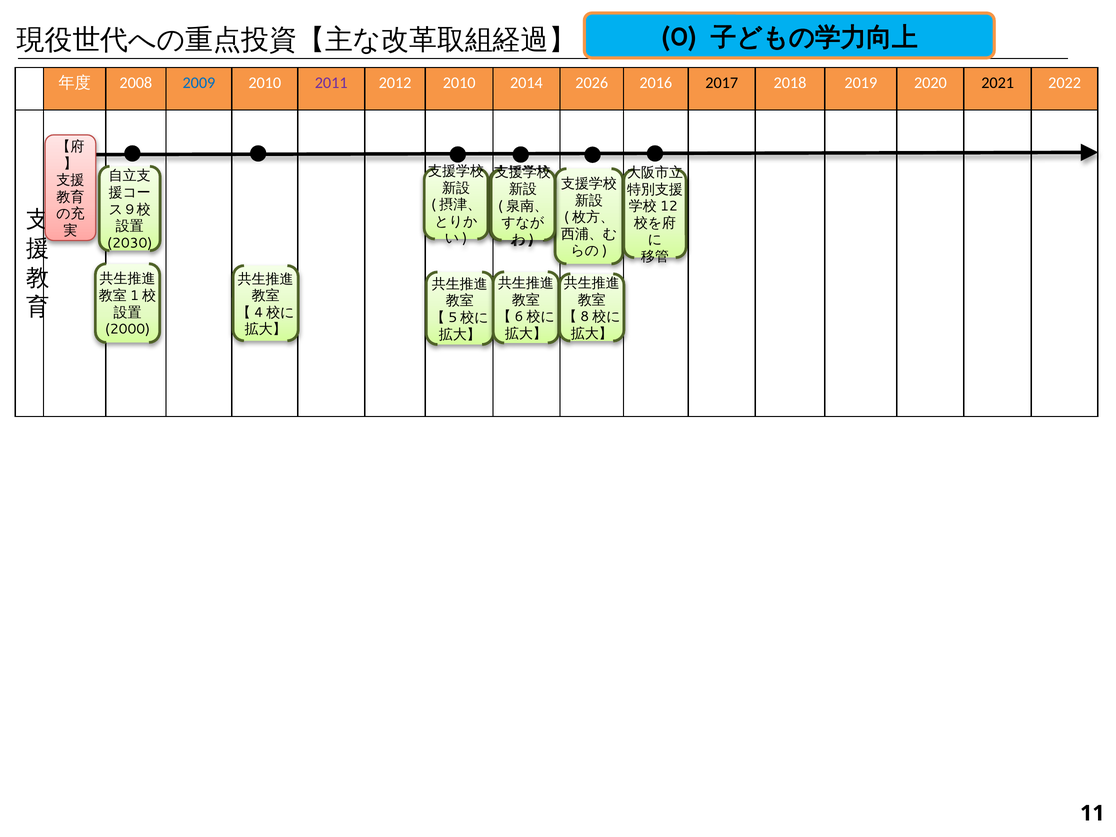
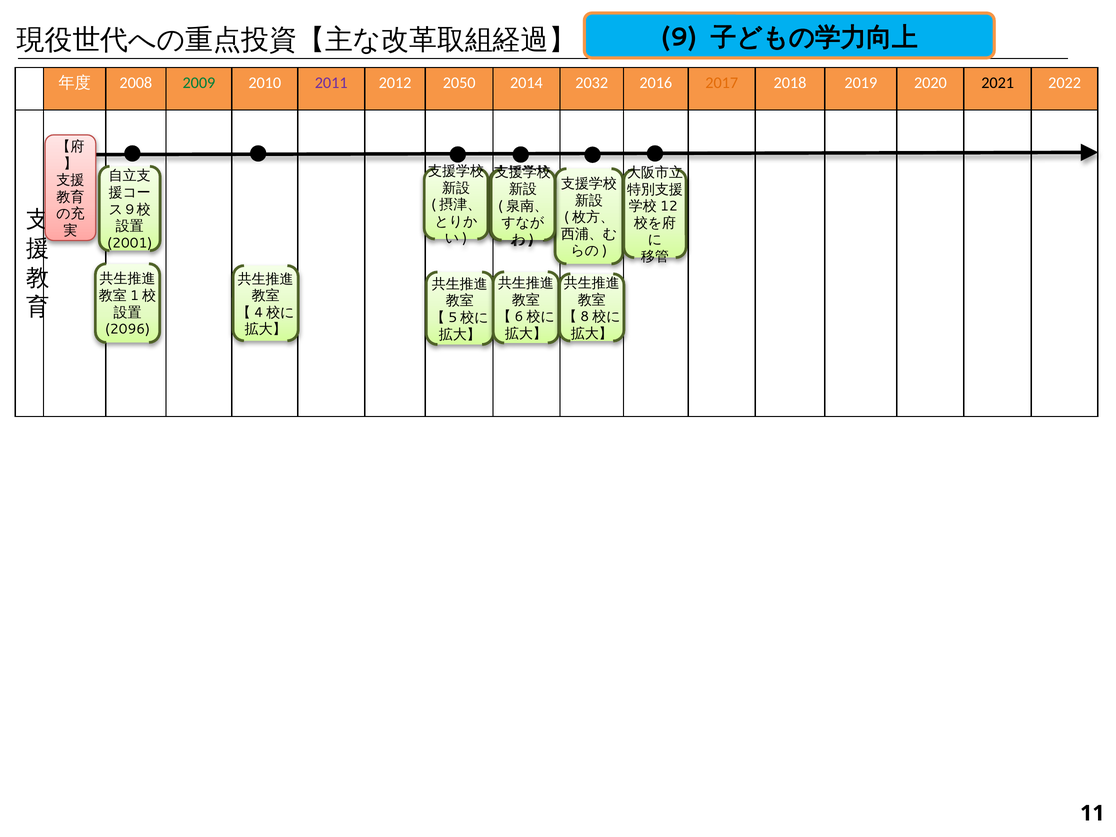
0: 0 -> 9 (679, 37)
2009 colour: blue -> green (199, 83)
2012 2010: 2010 -> 2050 (459, 83)
2026: 2026 -> 2032 (592, 83)
2017 colour: black -> orange (722, 83)
2030: 2030 -> 2001 (130, 243)
2000: 2000 -> 2096 (128, 329)
